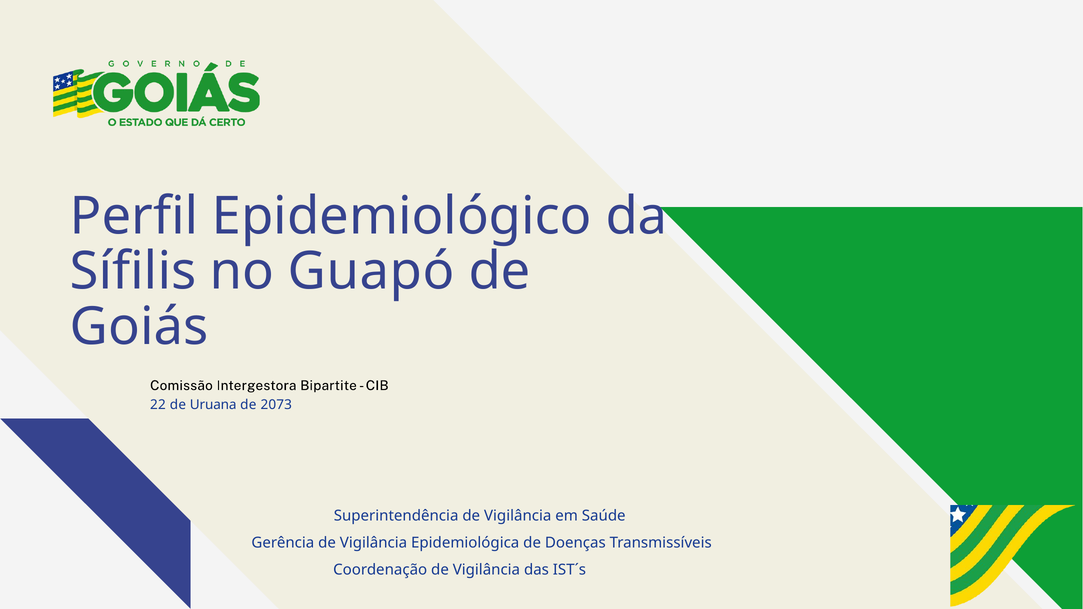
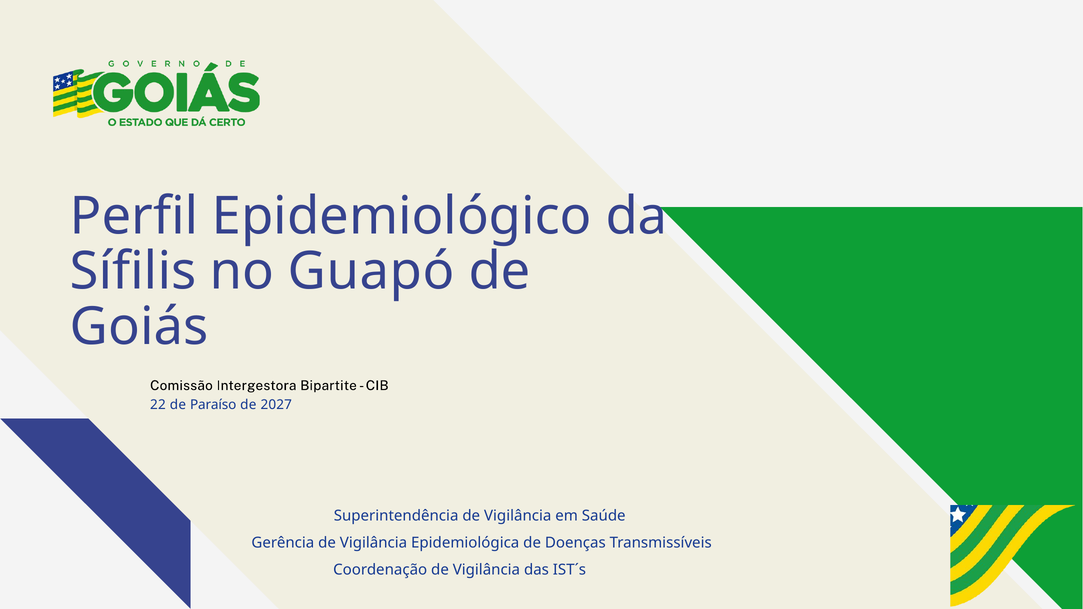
Uruana: Uruana -> Paraíso (213, 405)
2073: 2073 -> 2027 (276, 405)
